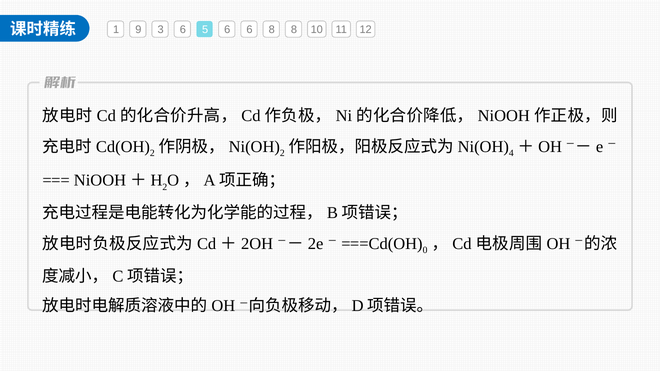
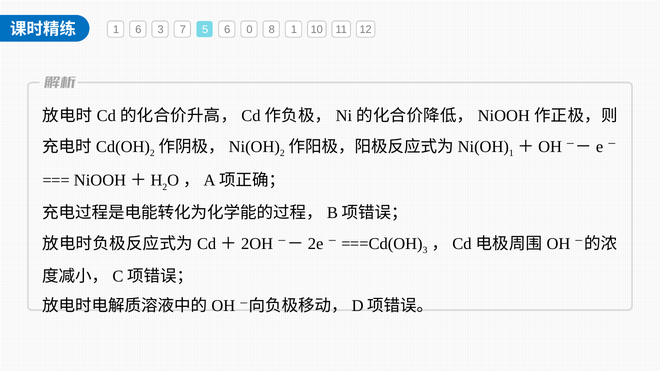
1 9: 9 -> 6 (138, 30)
3 6: 6 -> 7 (183, 30)
6 6: 6 -> 0 (250, 30)
8 8: 8 -> 1 (294, 30)
4: 4 -> 1 (511, 153)
0: 0 -> 3 (425, 251)
